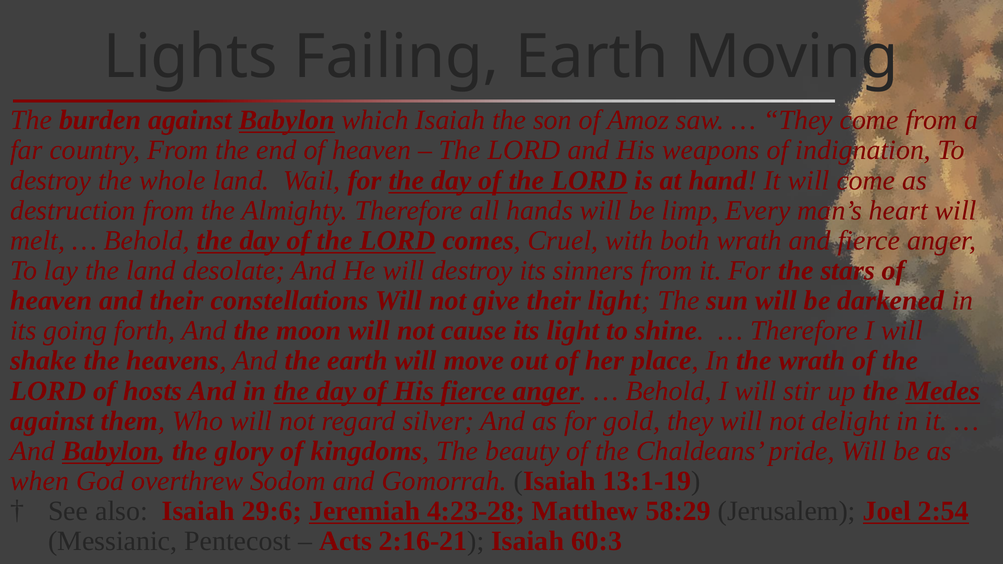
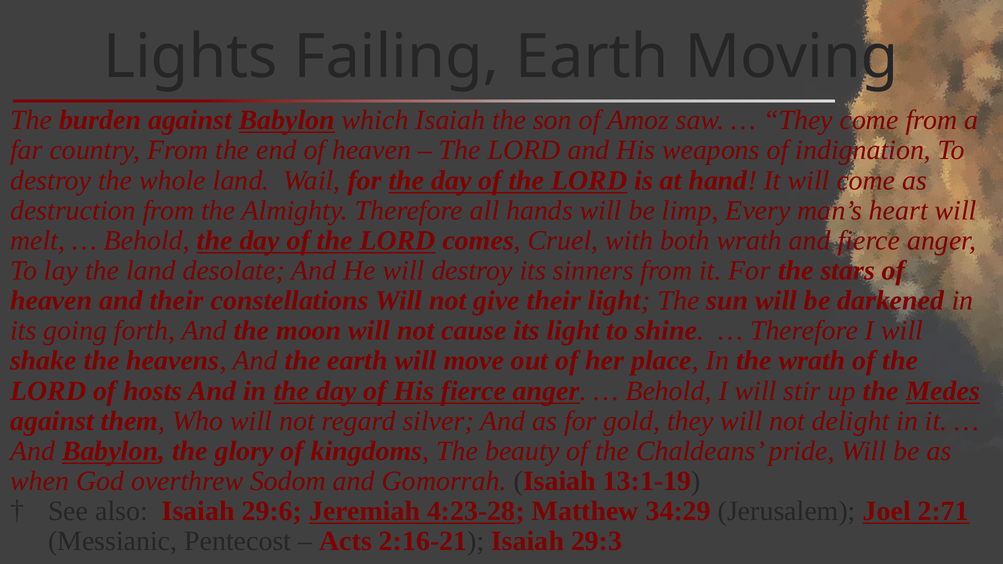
58:29: 58:29 -> 34:29 (678, 511)
2:54: 2:54 -> 2:71 (943, 511)
60:3: 60:3 -> 29:3 (597, 541)
